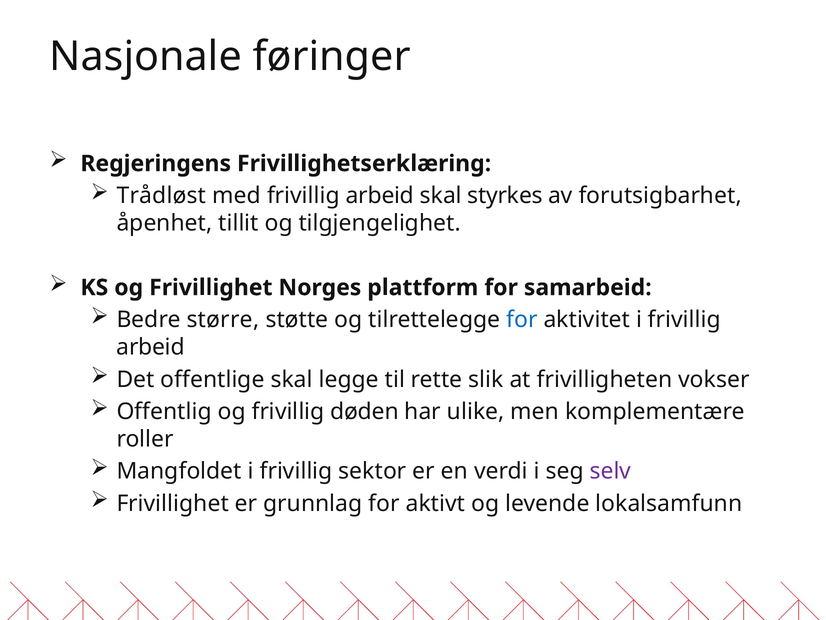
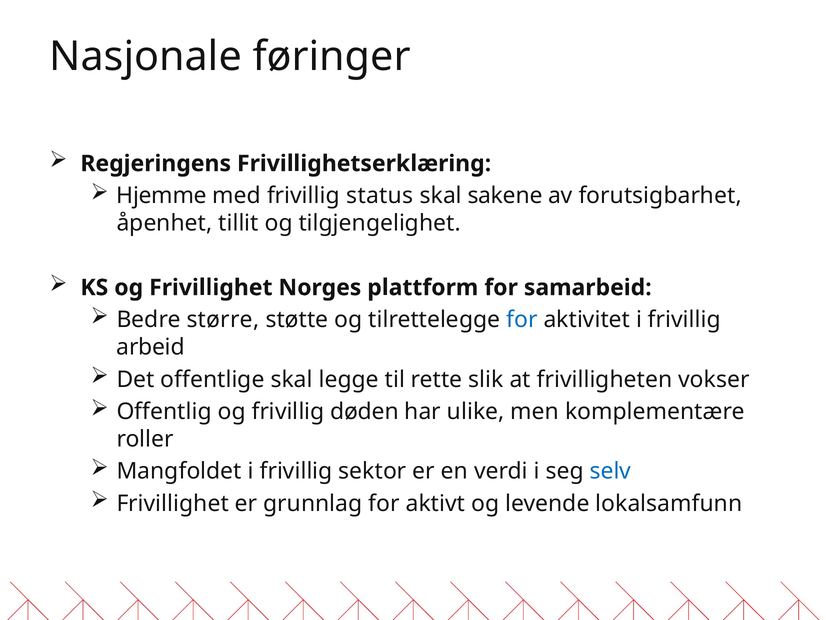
Trådløst: Trådløst -> Hjemme (162, 196)
med frivillig arbeid: arbeid -> status (380, 196)
styrkes: styrkes -> sakene (505, 196)
selv colour: purple -> blue (610, 471)
